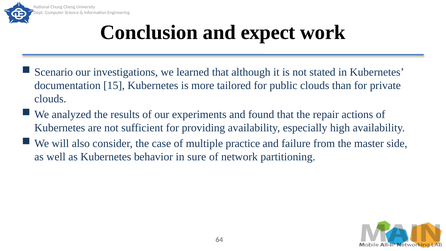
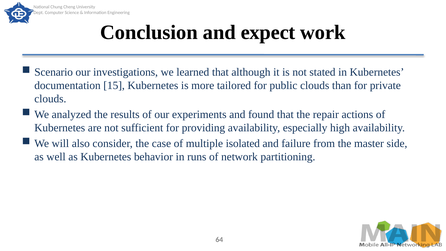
practice: practice -> isolated (243, 143)
sure: sure -> runs (197, 157)
